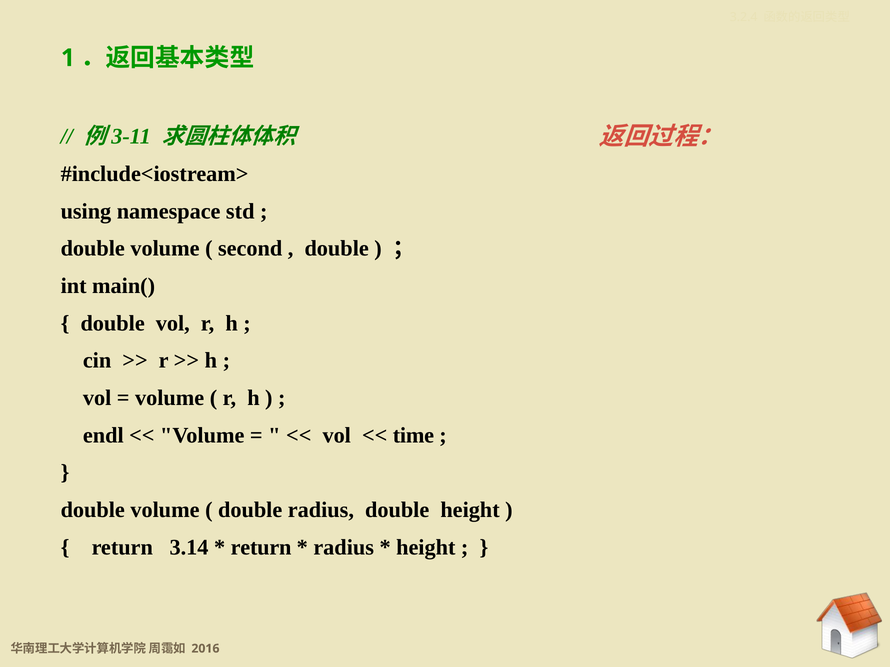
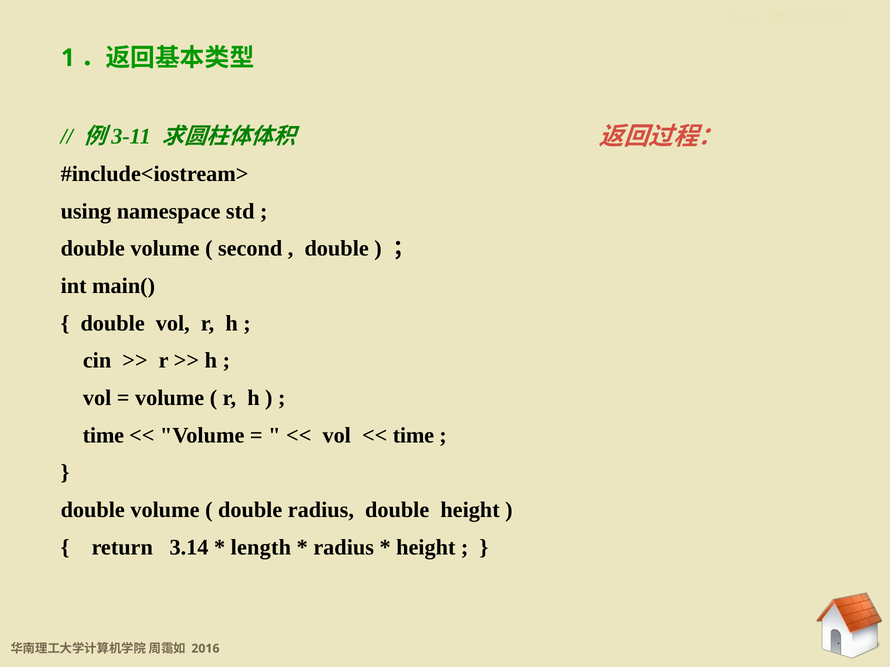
endl: endl -> time (103, 436)
return: return -> length (261, 548)
